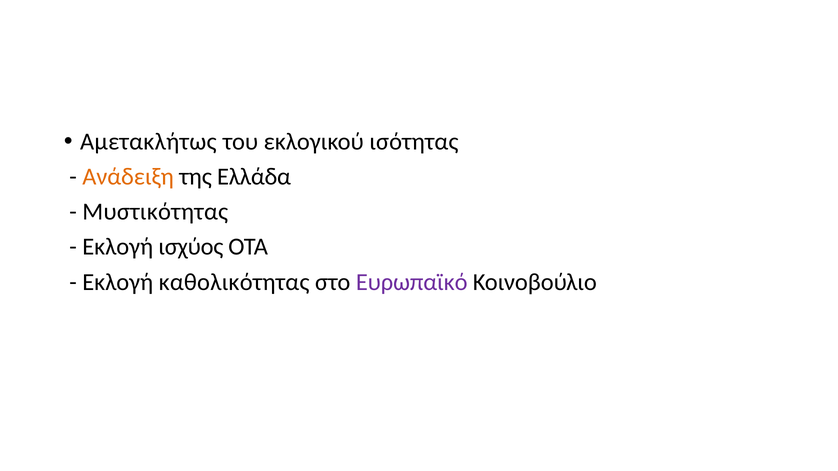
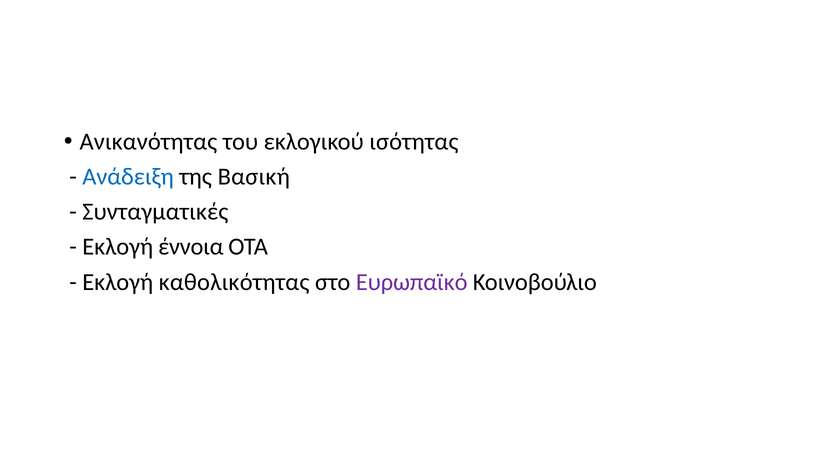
Αμετακλήτως: Αμετακλήτως -> Ανικανότητας (148, 142)
Ανάδειξη colour: orange -> blue (128, 177)
Ελλάδα: Ελλάδα -> Βασική (254, 177)
Μυστικότητας: Μυστικότητας -> Συνταγματικές (155, 212)
ισχύος: ισχύος -> έννοια (191, 247)
